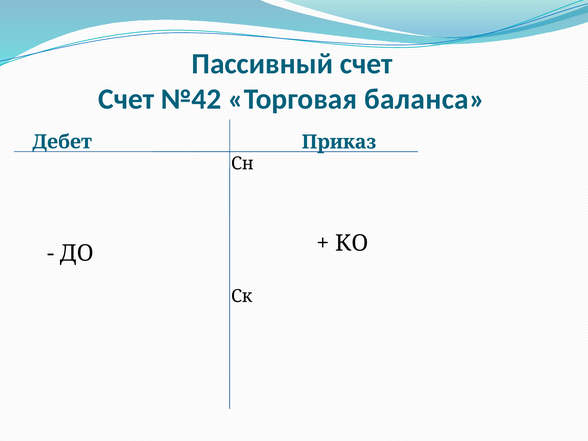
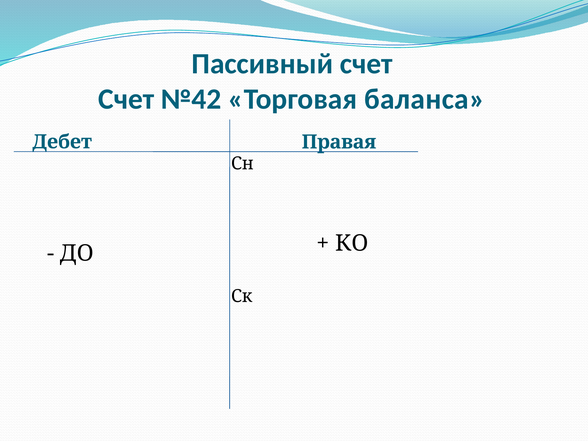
Приказ: Приказ -> Правая (339, 142)
